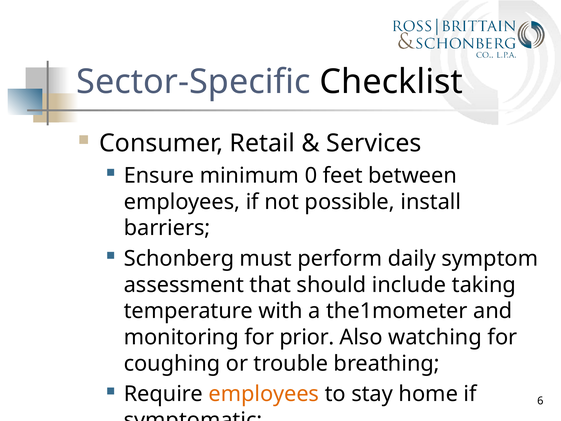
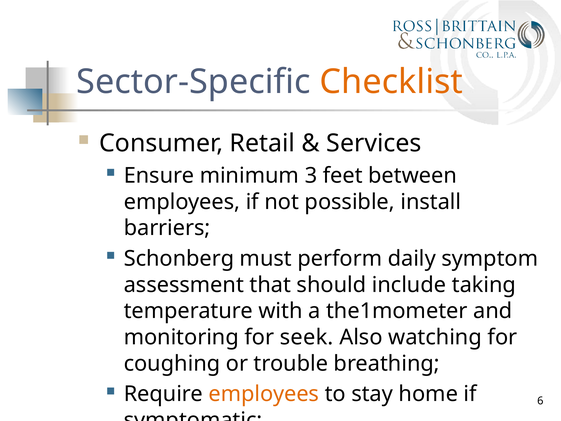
Checklist colour: black -> orange (391, 82)
0: 0 -> 3 (311, 176)
prior: prior -> seek (307, 337)
